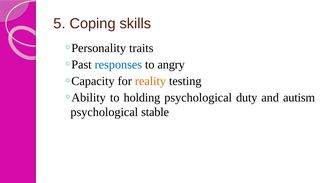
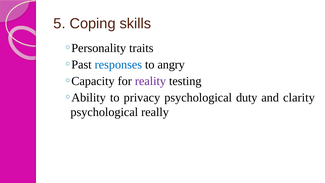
reality colour: orange -> purple (150, 81)
holding: holding -> privacy (142, 97)
autism: autism -> clarity (299, 97)
stable: stable -> really (155, 112)
